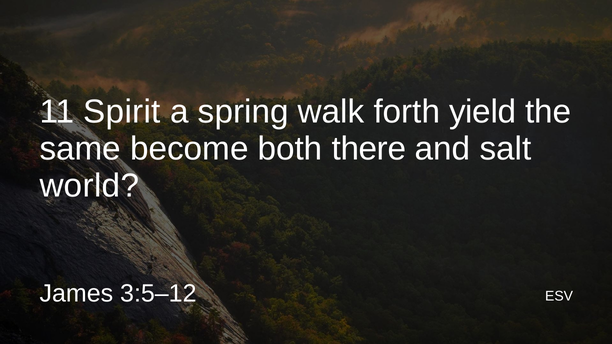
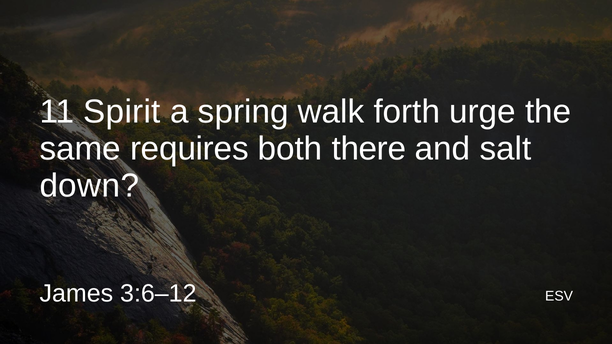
yield: yield -> urge (483, 112)
become: become -> requires (189, 149)
world: world -> down (89, 186)
3:5–12: 3:5–12 -> 3:6–12 (158, 294)
